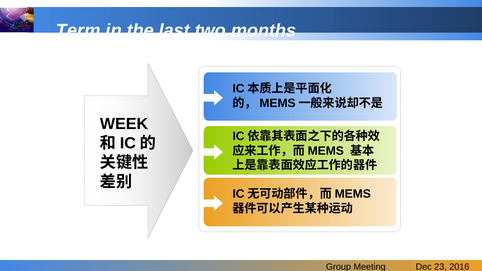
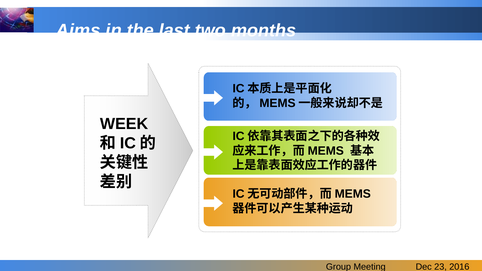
Term: Term -> Aims (78, 30)
